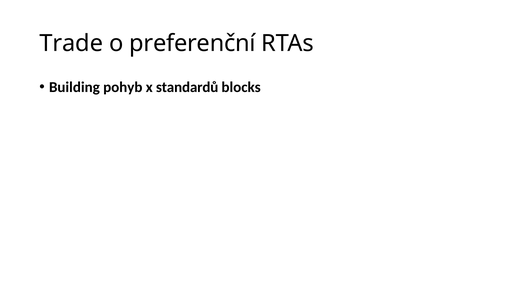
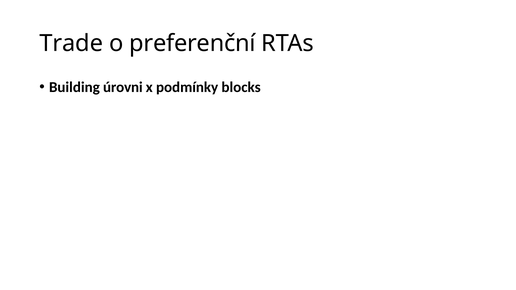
pohyb: pohyb -> úrovni (123, 87)
standardů: standardů -> podmínky (187, 87)
